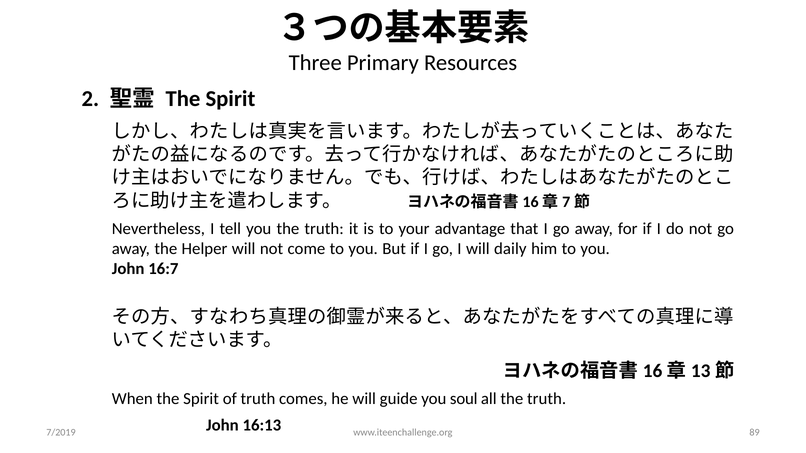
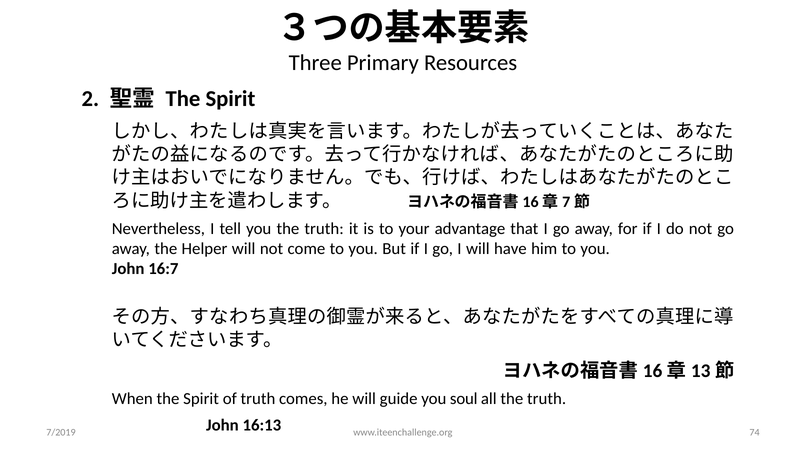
daily: daily -> have (510, 249)
89: 89 -> 74 (755, 433)
